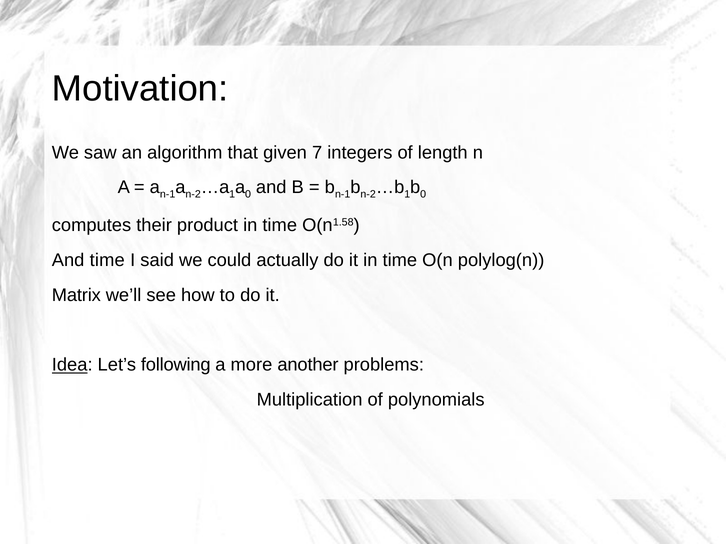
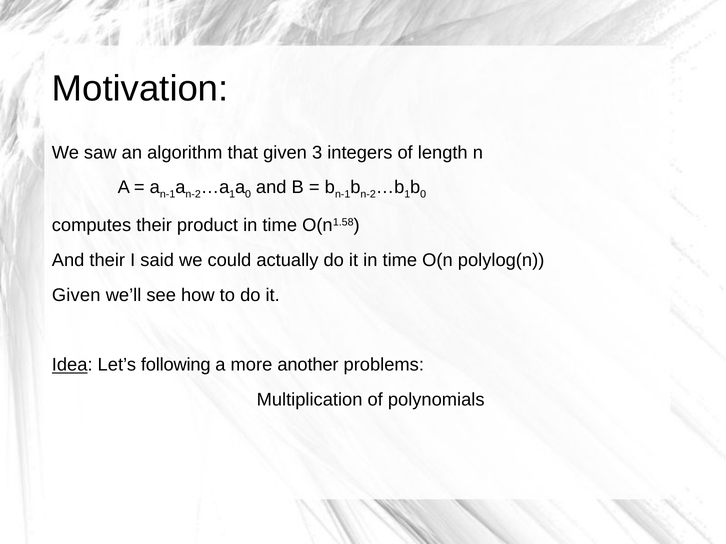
7: 7 -> 3 (317, 153)
And time: time -> their (107, 260)
Matrix: Matrix -> Given (76, 295)
